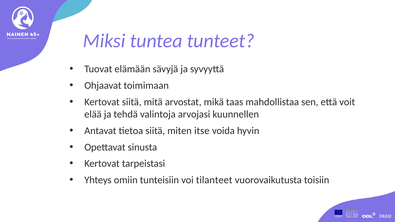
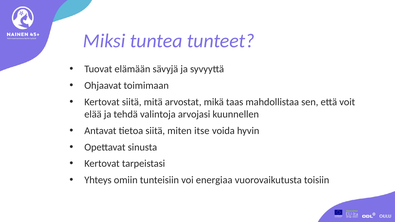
tilanteet: tilanteet -> energiaa (214, 180)
